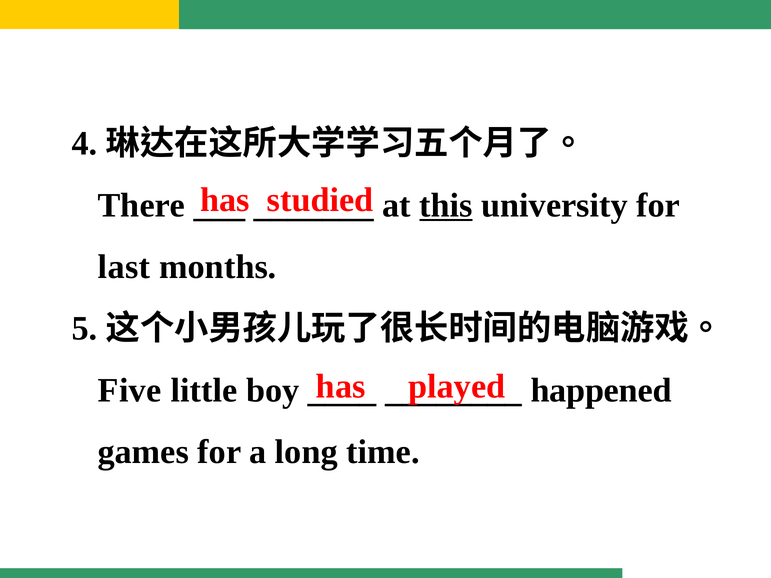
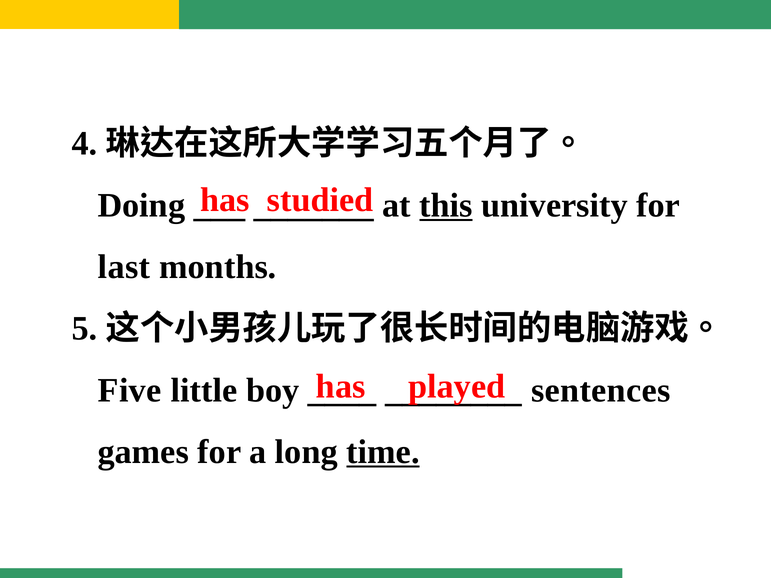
There: There -> Doing (141, 205)
happened: happened -> sentences (601, 390)
time underline: none -> present (383, 452)
